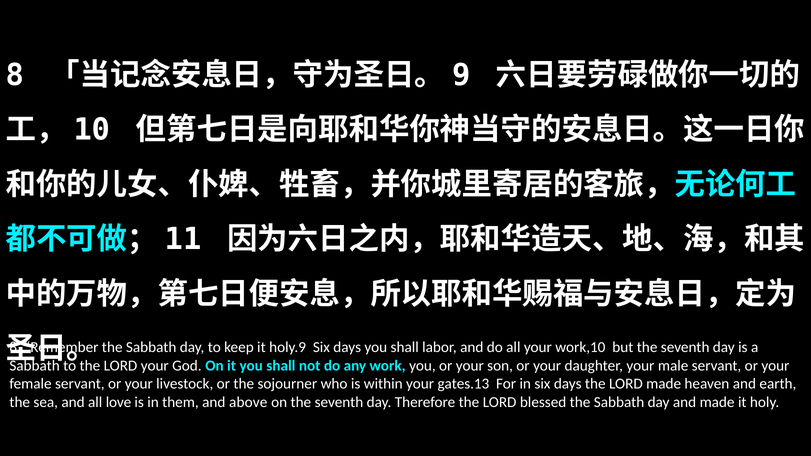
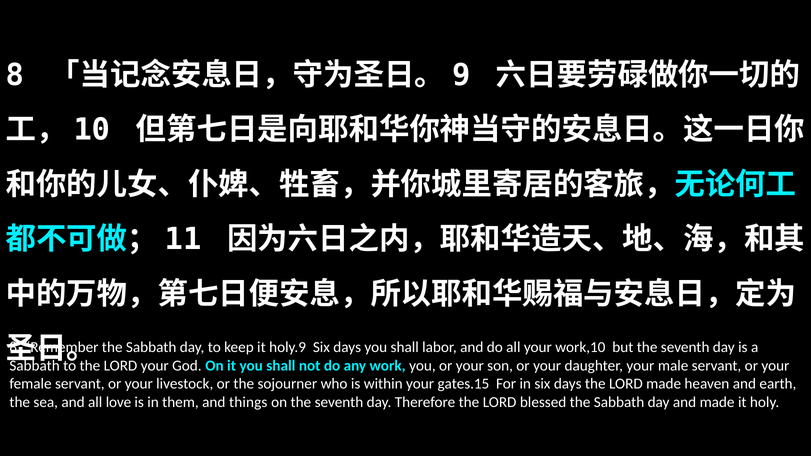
gates.13: gates.13 -> gates.15 (463, 384)
above: above -> things (248, 402)
